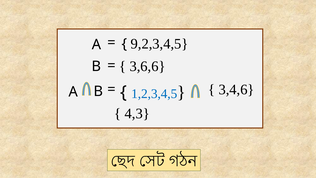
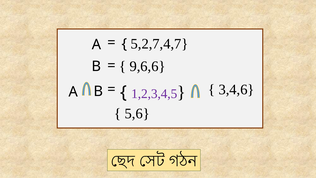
9,2,3,4,5: 9,2,3,4,5 -> 5,2,7,4,7 (160, 44)
3,6,6: 3,6,6 -> 9,6,6 (148, 66)
1,2,3,4,5 colour: blue -> purple (154, 94)
4,3: 4,3 -> 5,6 (137, 114)
